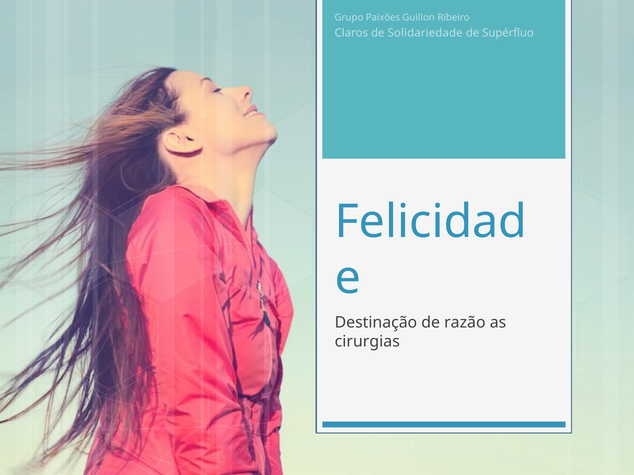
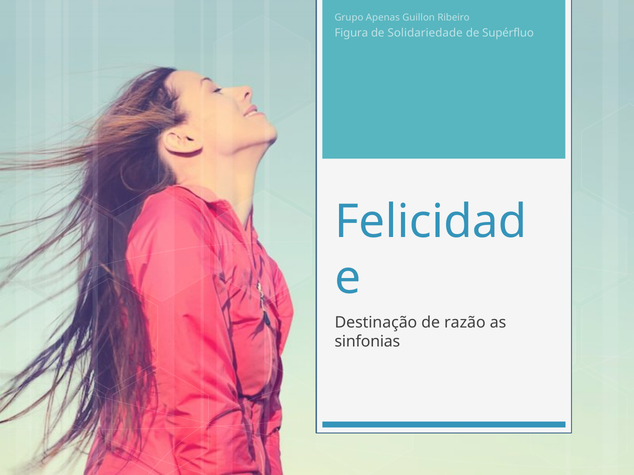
Paixões: Paixões -> Apenas (383, 18)
Claros: Claros -> Figura (351, 33)
cirurgias: cirurgias -> sinfonias (367, 342)
